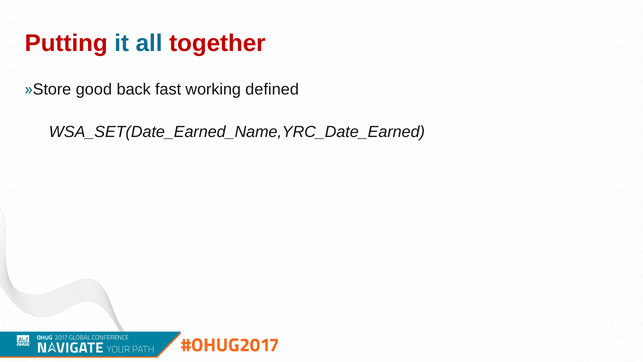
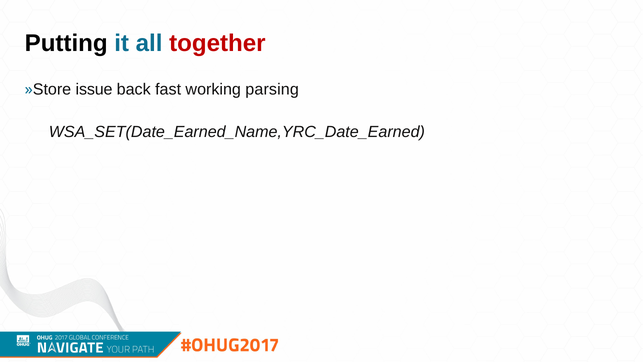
Putting colour: red -> black (66, 43)
good: good -> issue (94, 89)
defined: defined -> parsing (272, 89)
